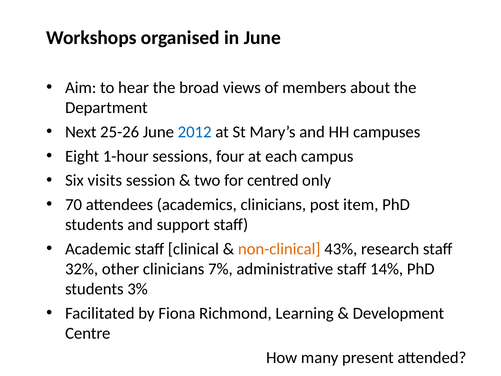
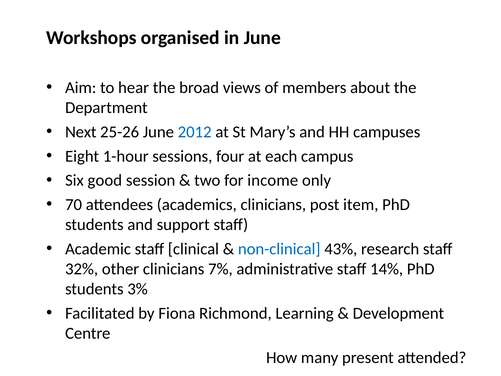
visits: visits -> good (105, 180)
centred: centred -> income (273, 180)
non-clinical colour: orange -> blue (279, 249)
